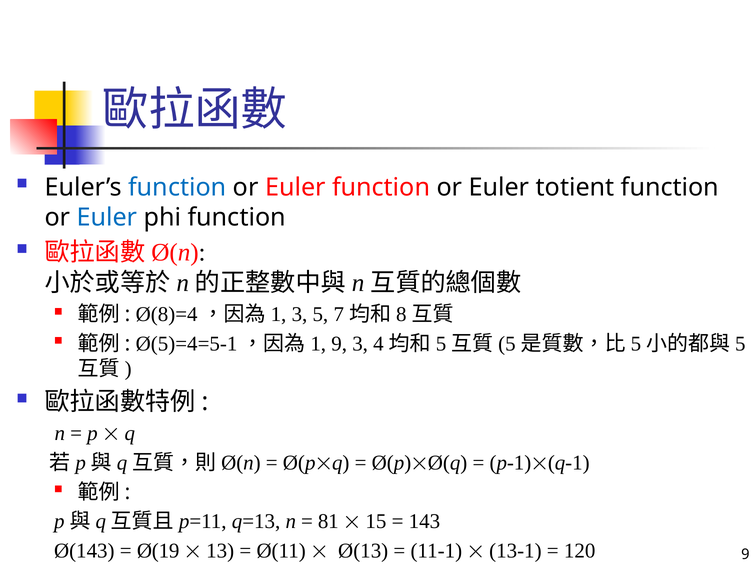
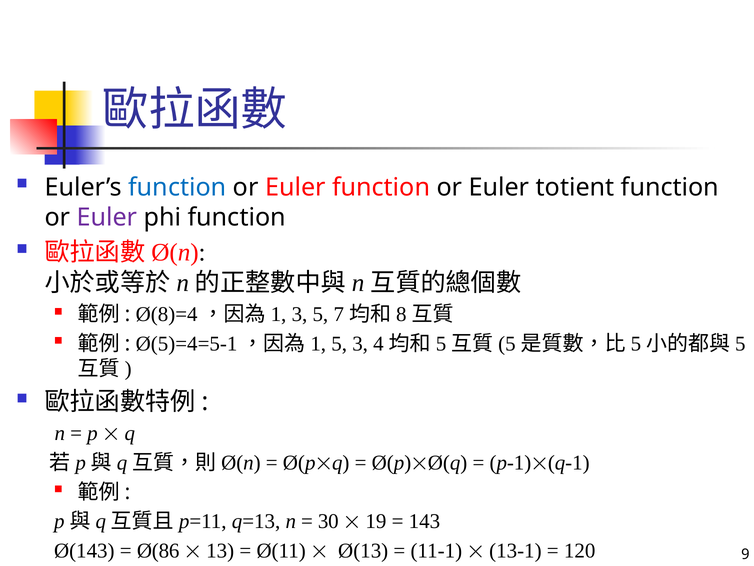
Euler colour: blue -> purple (107, 217)
9: 9 -> 5 (339, 343)
81: 81 -> 30 (328, 521)
15: 15 -> 19 (376, 521)
Ø(19: Ø(19 -> Ø(86 (158, 550)
